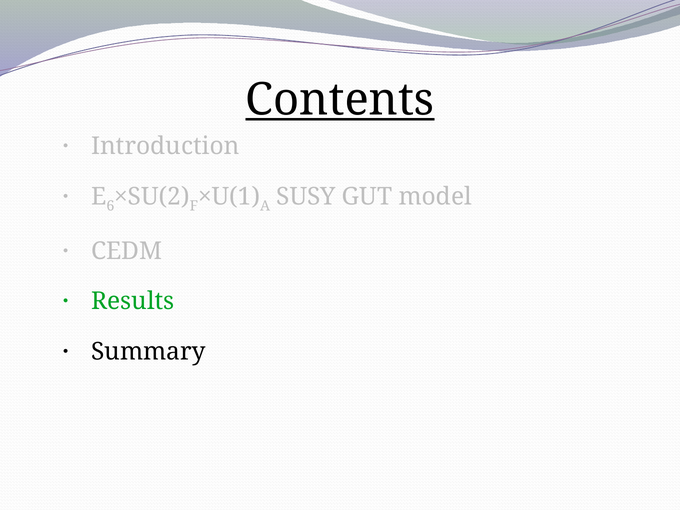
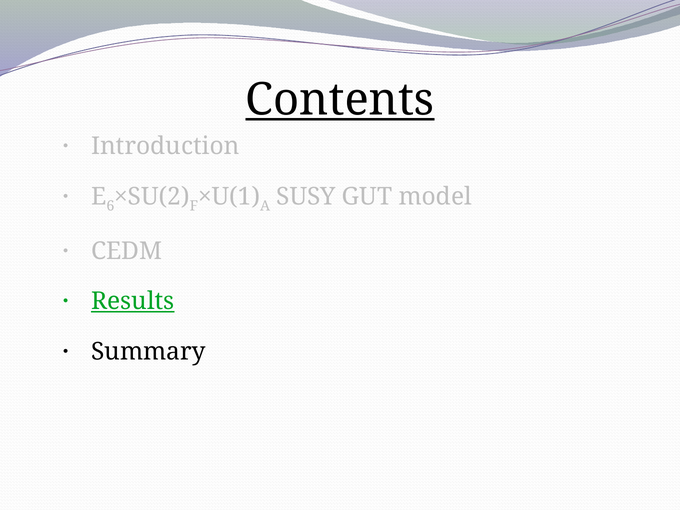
Results underline: none -> present (133, 301)
